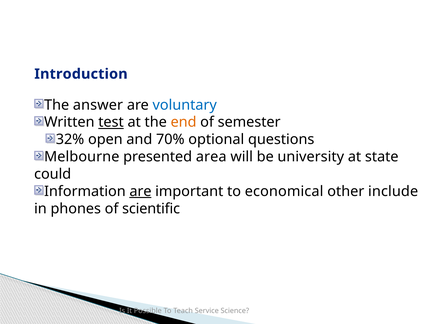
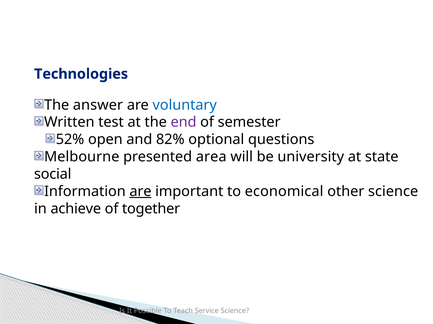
Introduction: Introduction -> Technologies (81, 74)
test underline: present -> none (111, 123)
end colour: orange -> purple (184, 123)
32%: 32% -> 52% (70, 140)
70%: 70% -> 82% (170, 140)
could: could -> social (53, 174)
other include: include -> science (393, 192)
phones: phones -> achieve (76, 209)
scientific: scientific -> together (151, 209)
